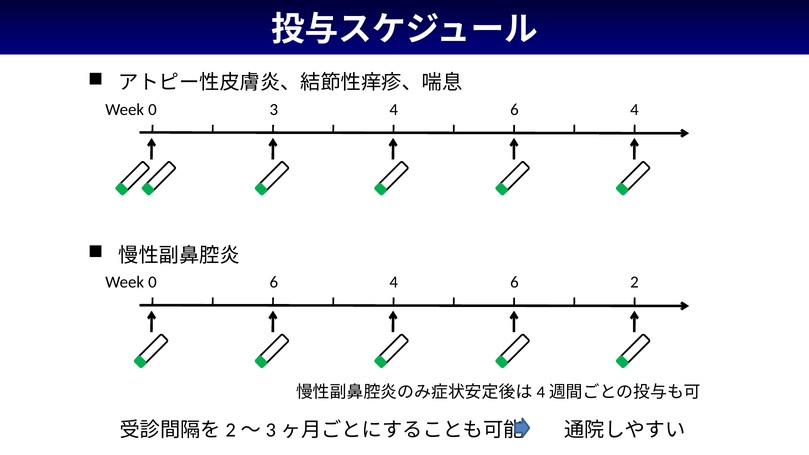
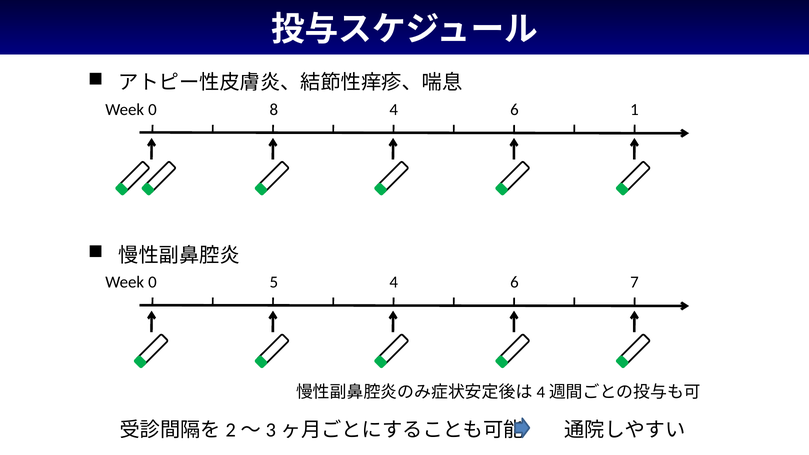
3: 3 -> 8 (274, 110)
4 4: 4 -> 1 (635, 110)
Week 6: 6 -> 5 (274, 282)
2: 2 -> 7 (635, 282)
